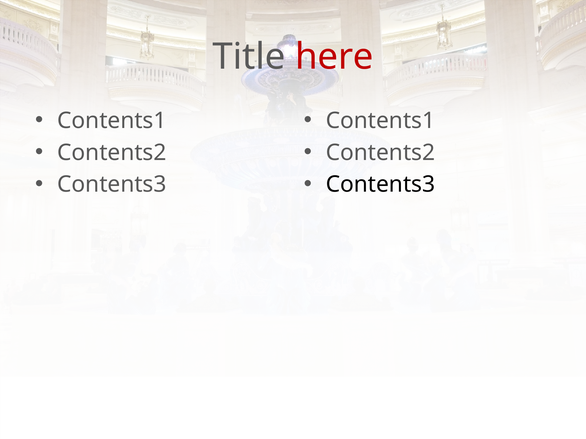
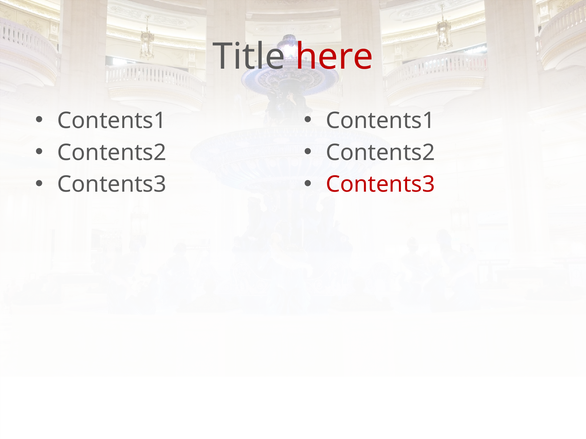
Contents3 colour: black -> red (380, 185)
